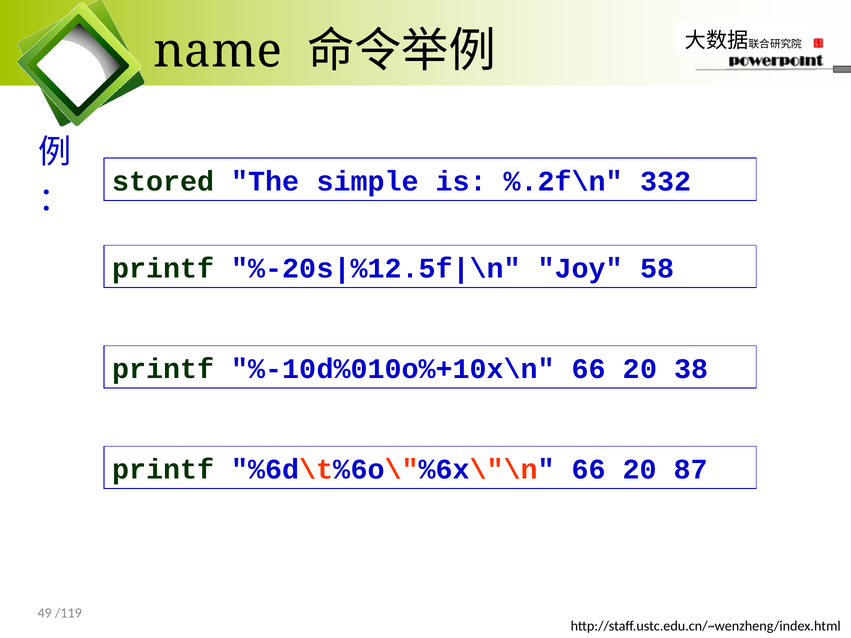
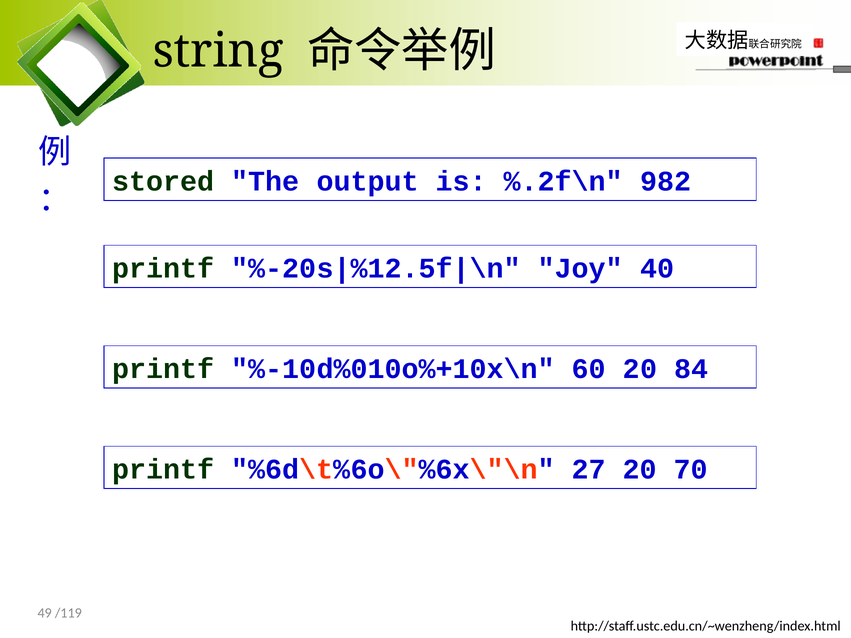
name: name -> string (218, 51)
simple: simple -> output (368, 181)
332: 332 -> 982 (666, 181)
58: 58 -> 40 (657, 269)
%-10d%010o%+10x\n 66: 66 -> 60 (589, 369)
38: 38 -> 84 (691, 369)
%6d\t%6o\"%6x\"\n 66: 66 -> 27 (589, 470)
87: 87 -> 70 (691, 470)
